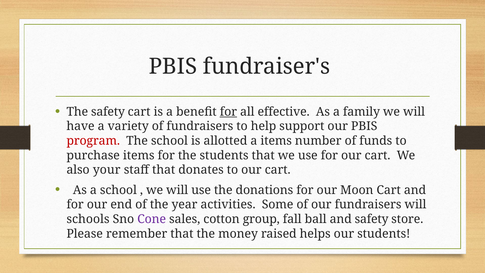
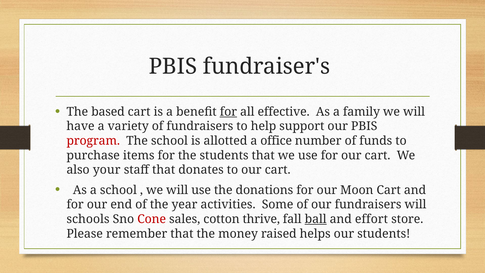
The safety: safety -> based (108, 112)
a items: items -> office (276, 141)
Cone colour: purple -> red (152, 219)
group: group -> thrive (261, 219)
ball underline: none -> present (316, 219)
and safety: safety -> effort (371, 219)
